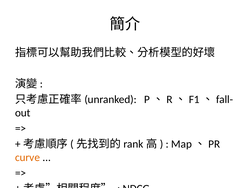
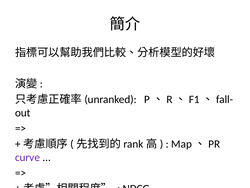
curve colour: orange -> purple (27, 157)
